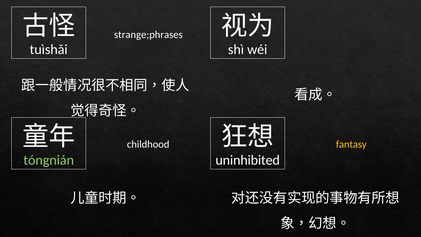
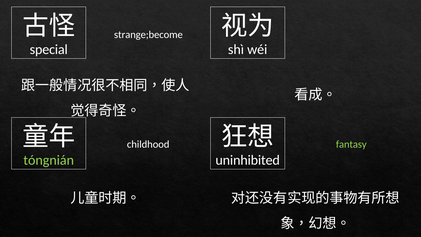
strange;phrases: strange;phrases -> strange;become (148, 35)
tuìshǎi: tuìshǎi -> special (49, 49)
fantasy colour: yellow -> light green (351, 144)
